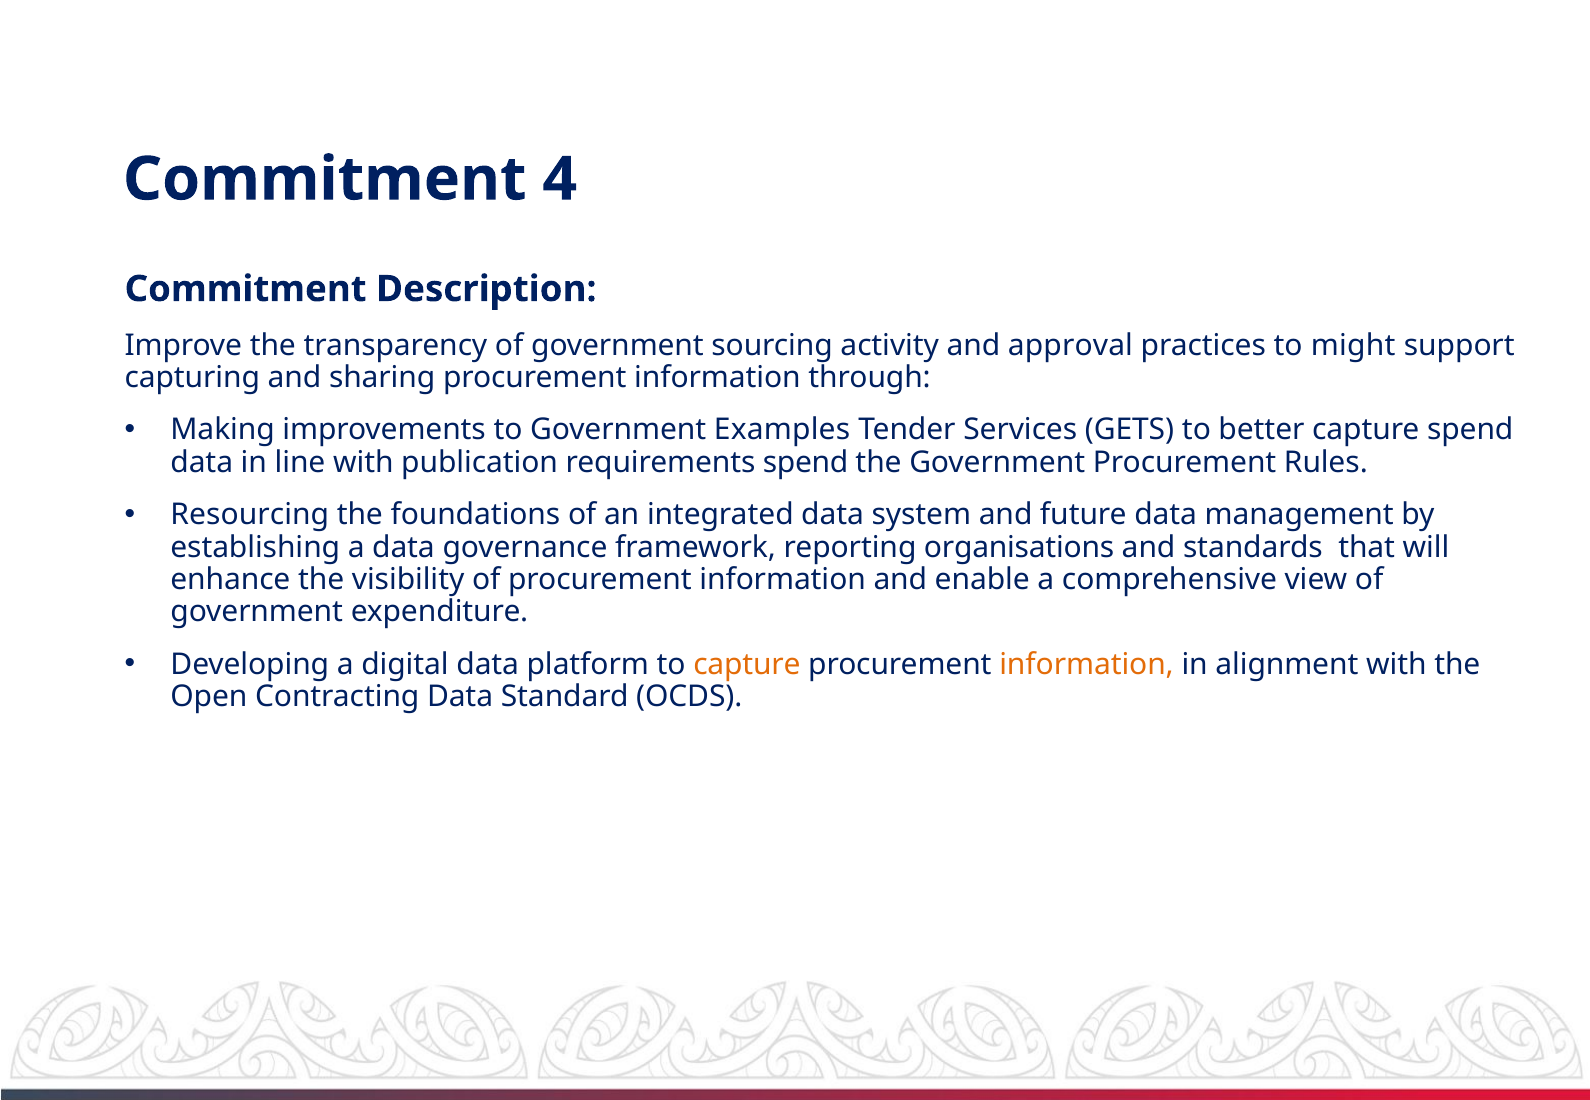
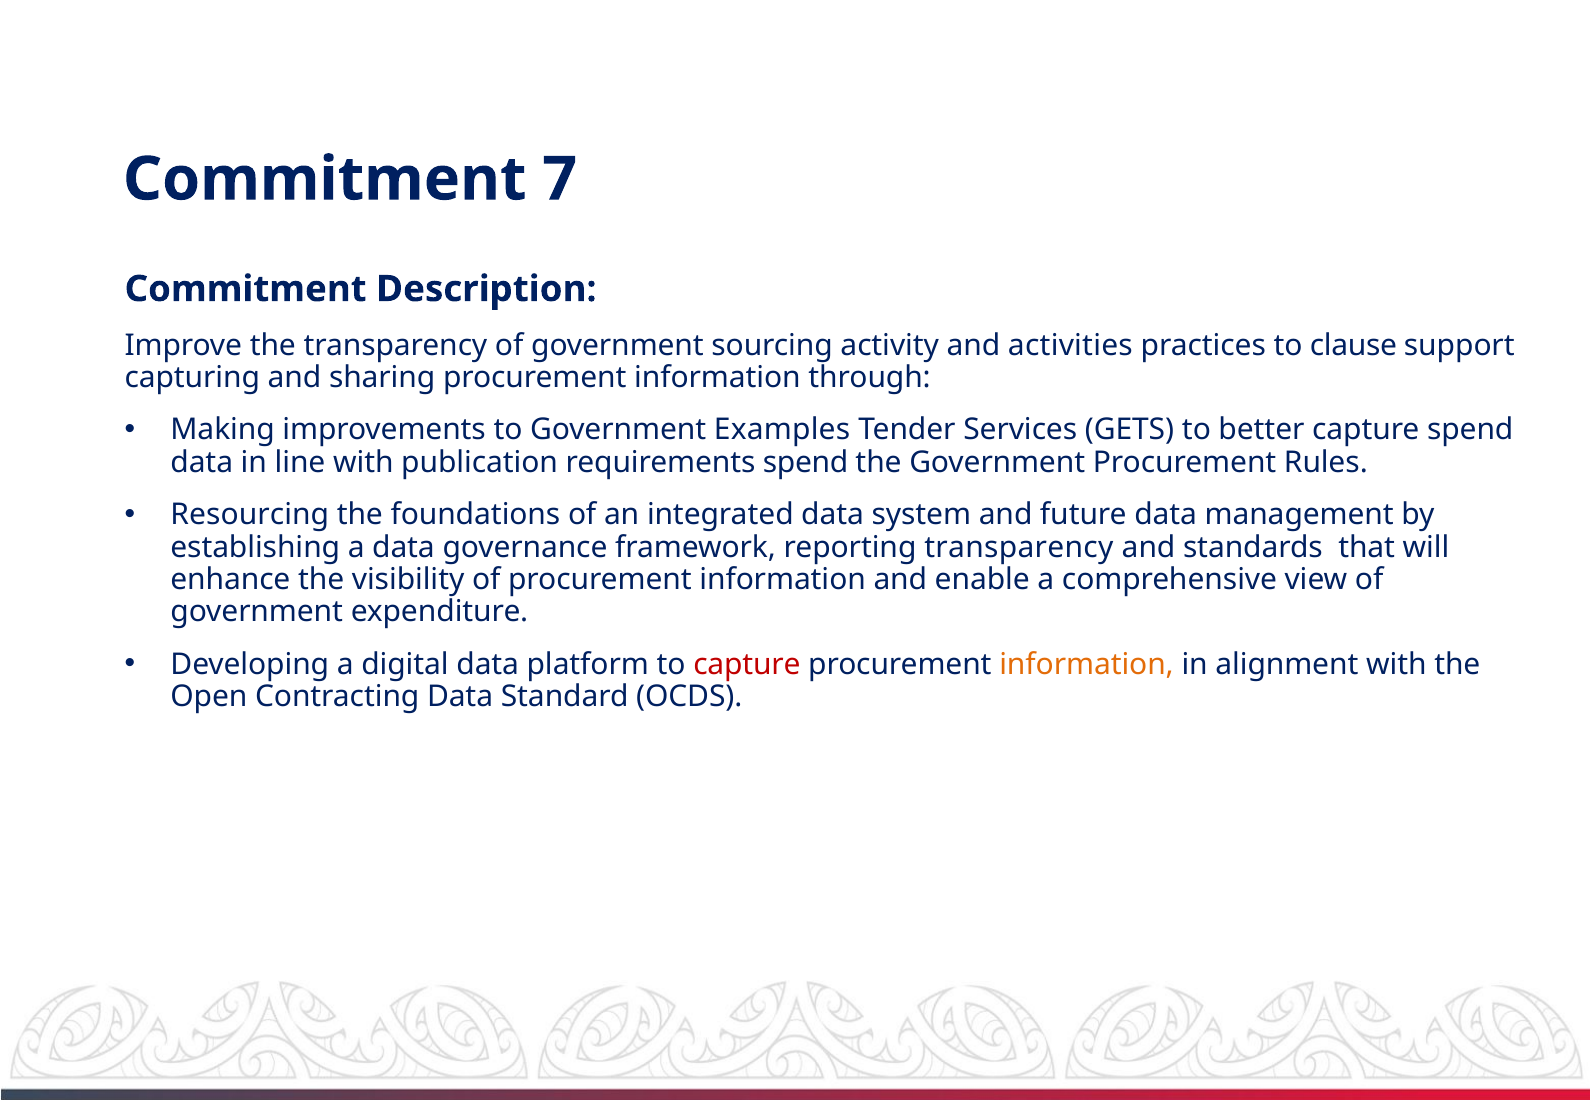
4: 4 -> 7 (560, 179)
approval: approval -> activities (1070, 346)
might: might -> clause (1353, 346)
reporting organisations: organisations -> transparency (1019, 548)
capture colour: orange -> red (747, 665)
